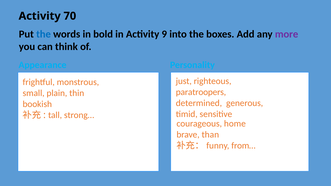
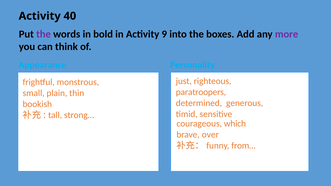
70: 70 -> 40 (70, 16)
the colour: blue -> purple (44, 34)
home: home -> which (235, 124)
than: than -> over (210, 135)
